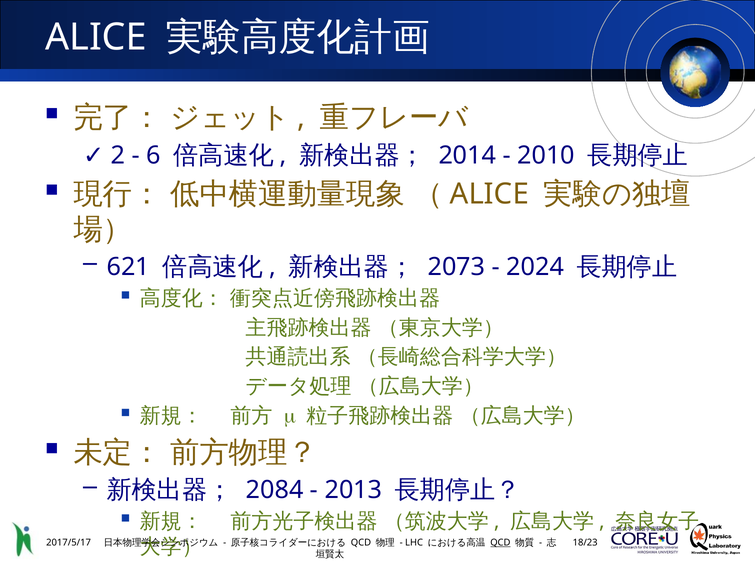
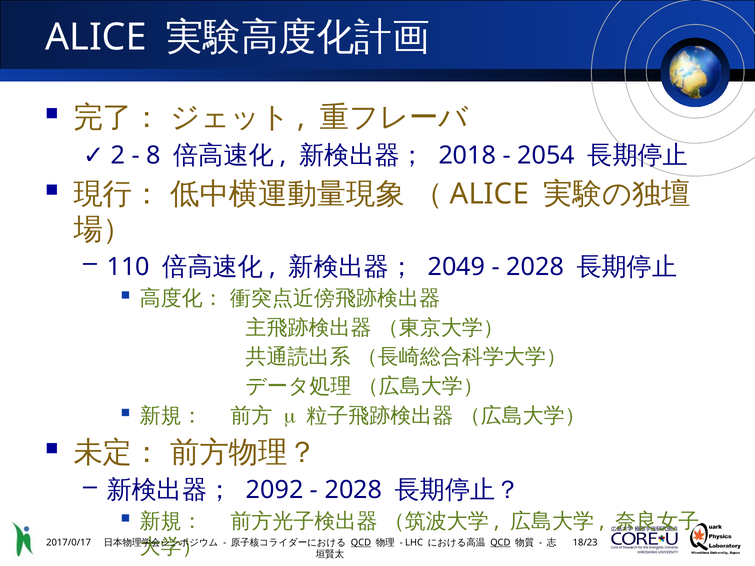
6: 6 -> 8 (153, 155)
2014: 2014 -> 2018 (467, 155)
2010: 2010 -> 2054 (546, 155)
621: 621 -> 110 (128, 267)
2073: 2073 -> 2049 (456, 267)
2024: 2024 -> 2028 (535, 267)
2084: 2084 -> 2092 (275, 490)
2013: 2013 -> 2028 (353, 490)
2017/5/17: 2017/5/17 -> 2017/0/17 (69, 543)
QCD underline: none -> present (361, 543)
